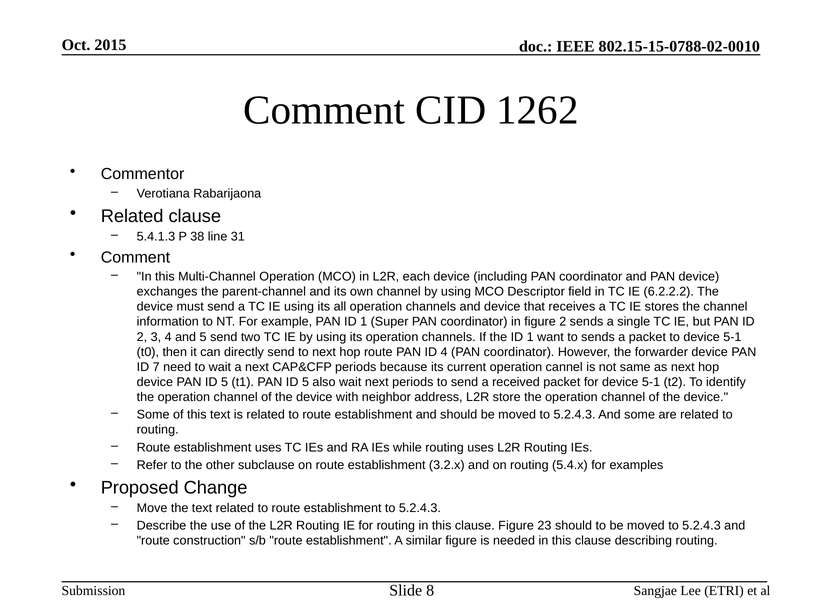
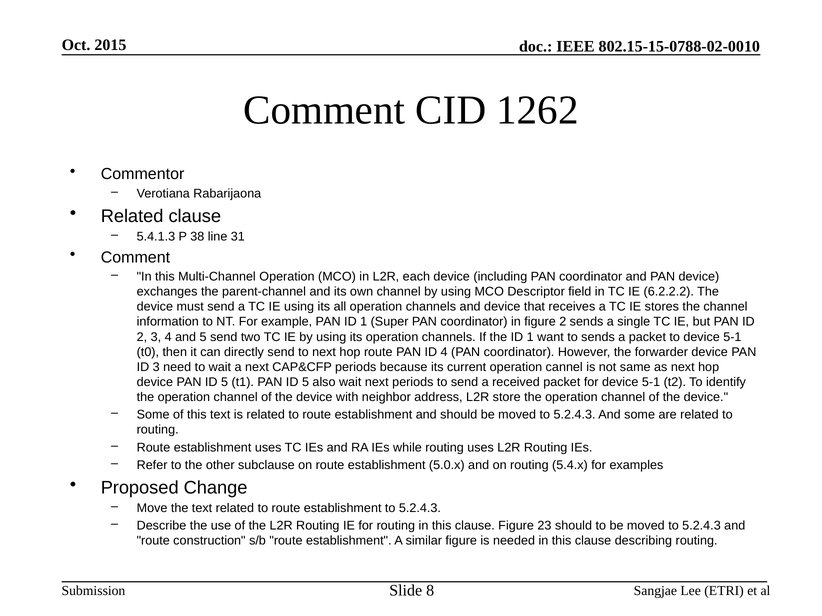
ID 7: 7 -> 3 (156, 367)
3.2.x: 3.2.x -> 5.0.x (447, 465)
